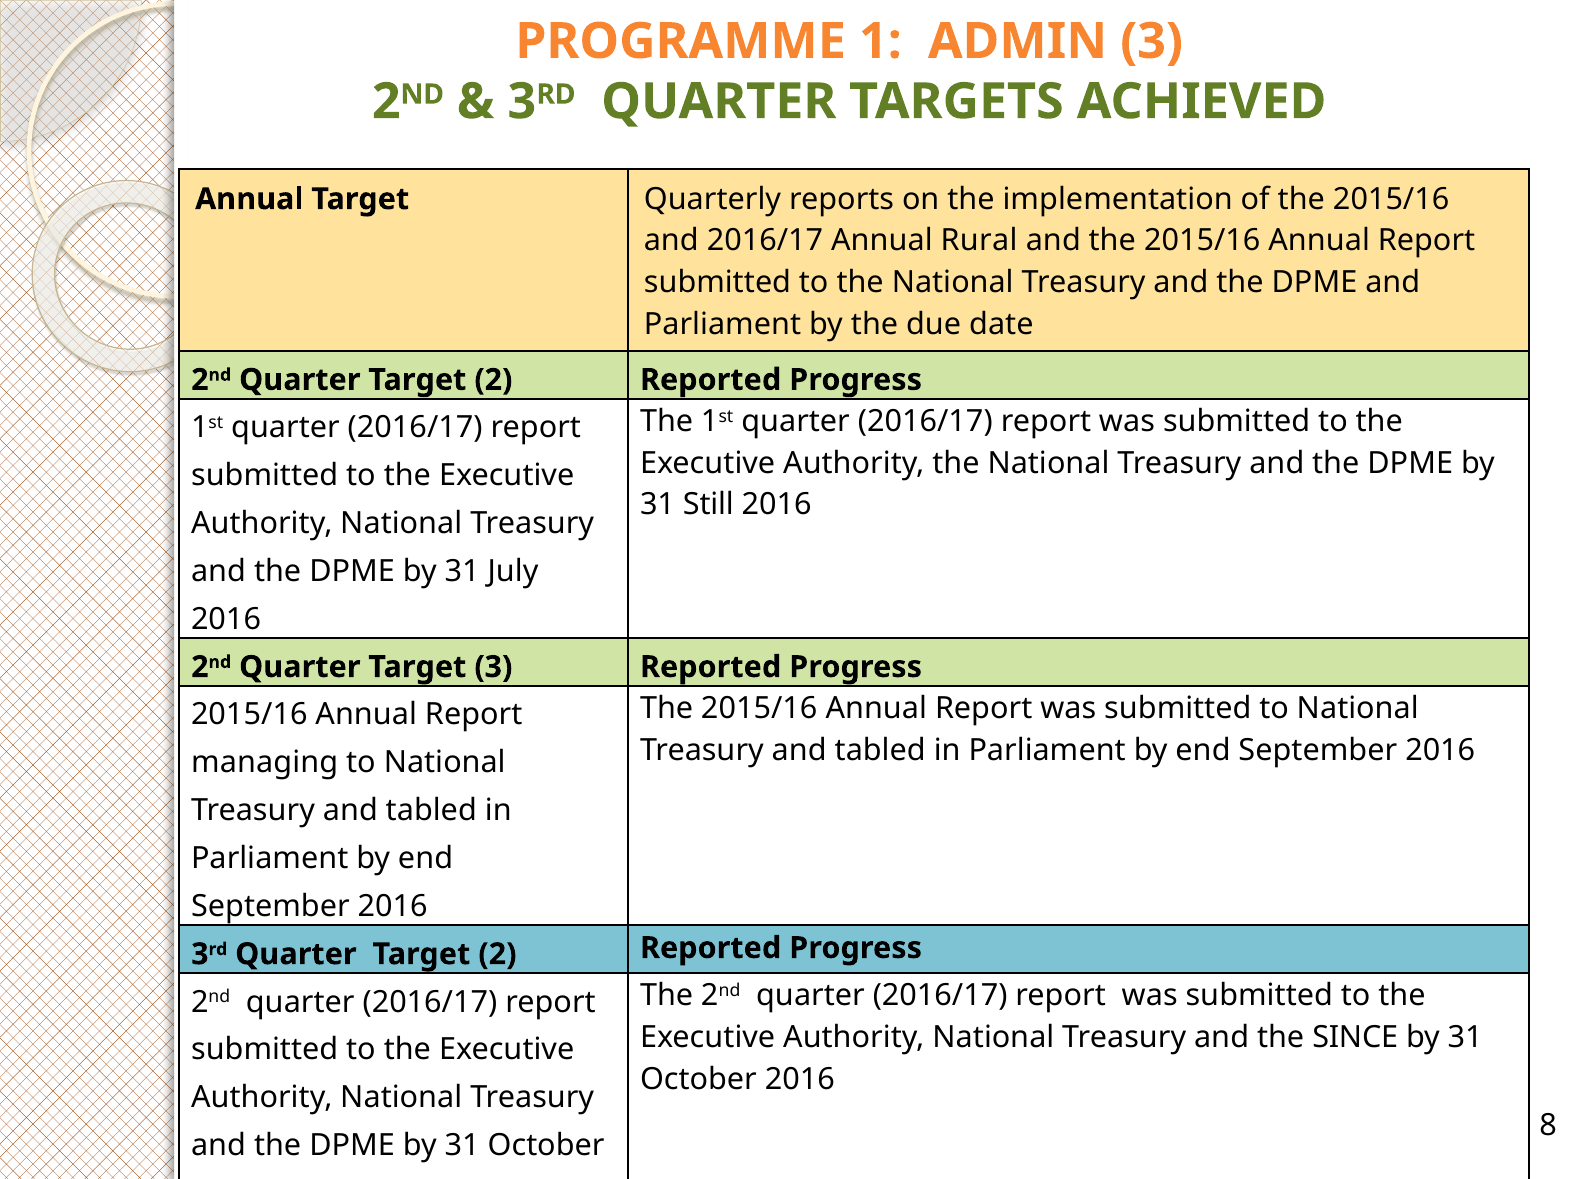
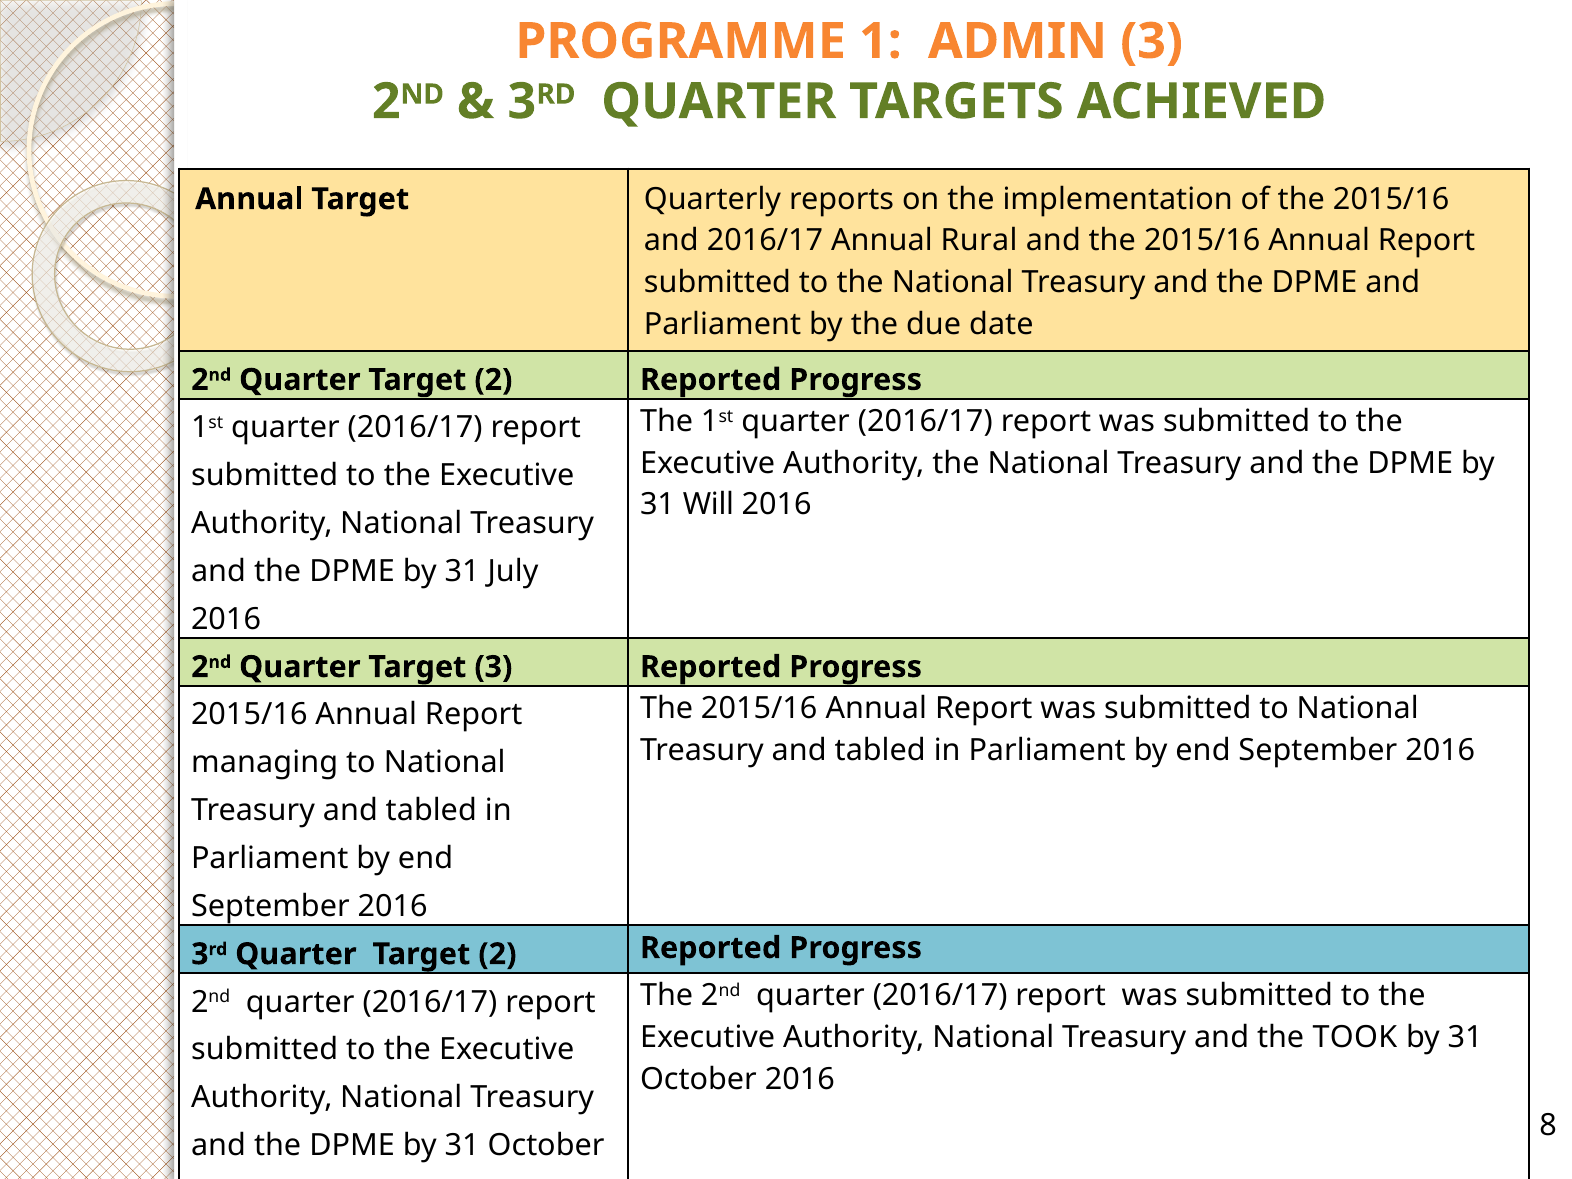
Still: Still -> Will (708, 505)
SINCE: SINCE -> TOOK (1355, 1038)
